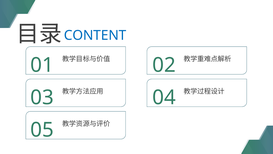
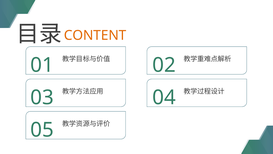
CONTENT colour: blue -> orange (95, 35)
